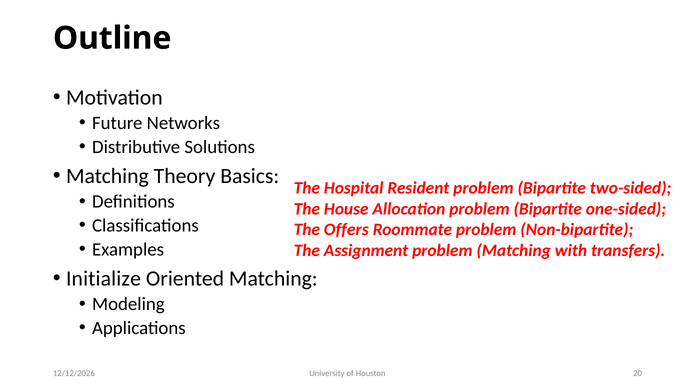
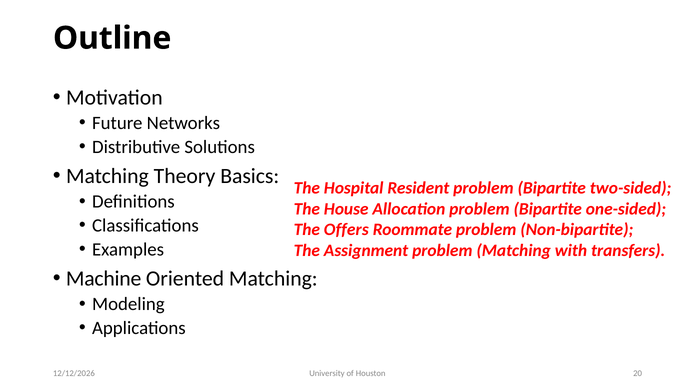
Initialize: Initialize -> Machine (104, 278)
